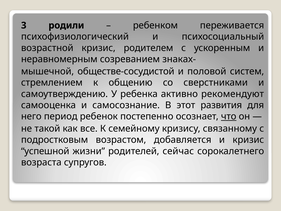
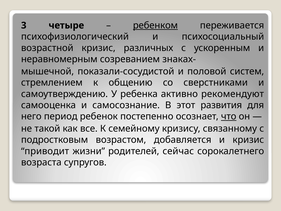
родили: родили -> четыре (66, 25)
ребенком underline: none -> present (155, 25)
родителем: родителем -> различных (148, 48)
обществе-сосудистой: обществе-сосудистой -> показали-сосудистой (126, 71)
успешной: успешной -> приводит (45, 151)
